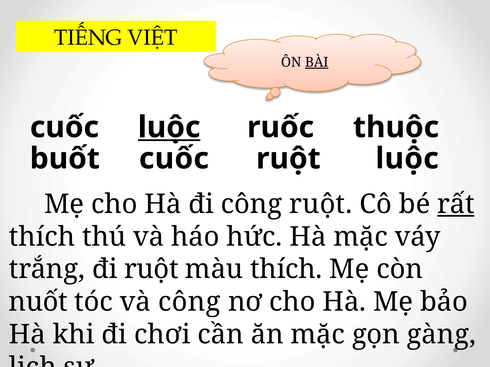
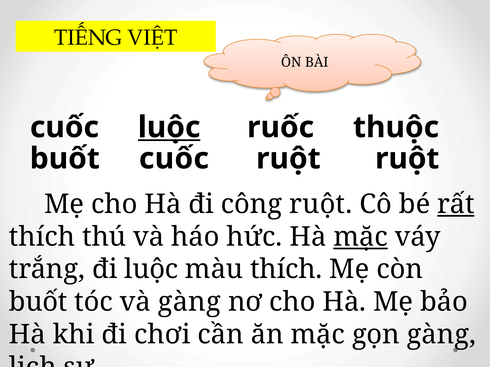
BÀI underline: present -> none (317, 62)
ruột luộc: luộc -> ruột (407, 159)
mặc underline: none -> present (361, 237)
đi ruột: ruột -> luộc (151, 270)
nuốt: nuốt -> buốt (38, 302)
và công: công -> gàng (189, 302)
